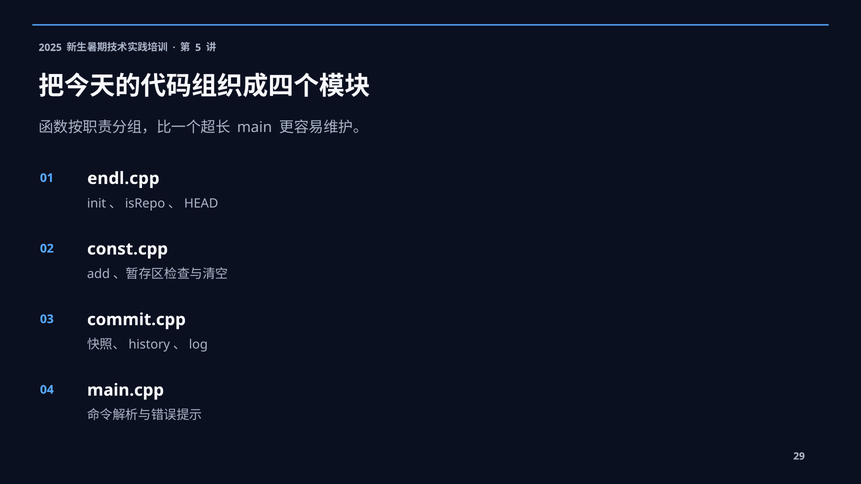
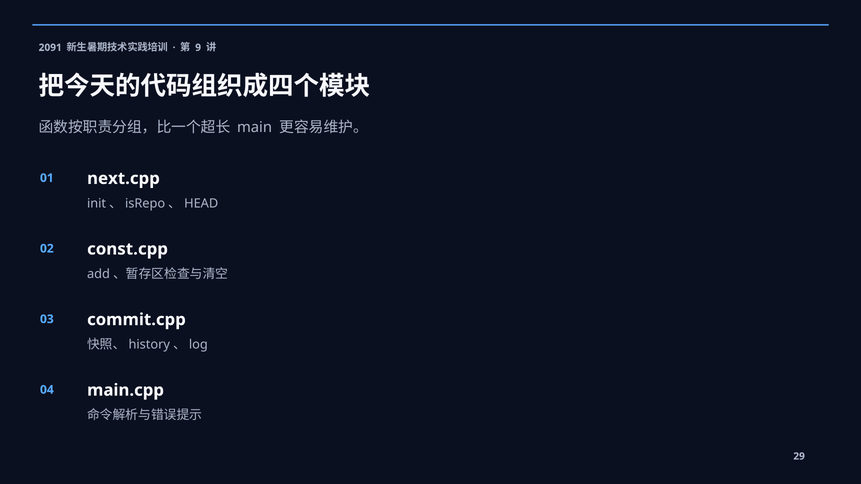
2025: 2025 -> 2091 (50, 48)
5: 5 -> 9 (198, 48)
endl.cpp: endl.cpp -> next.cpp (123, 179)
